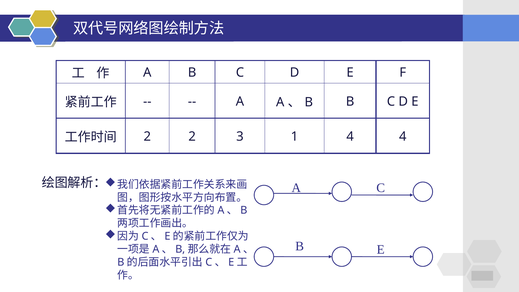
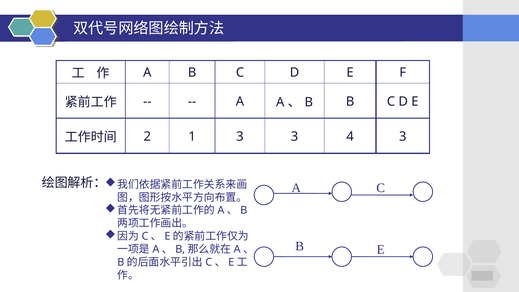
2 2: 2 -> 1 (192, 137)
3 1: 1 -> 3 (295, 137)
4 4: 4 -> 3 (403, 137)
